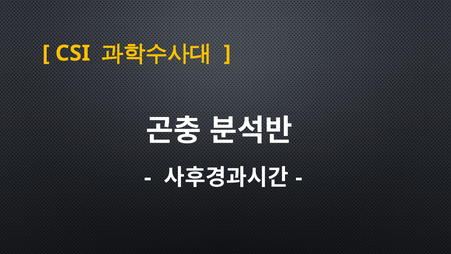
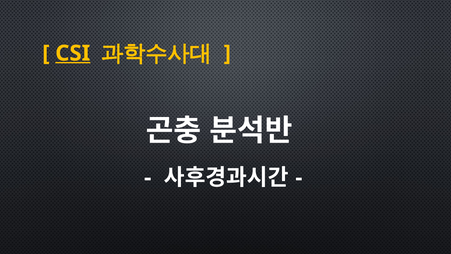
CSI underline: none -> present (73, 53)
